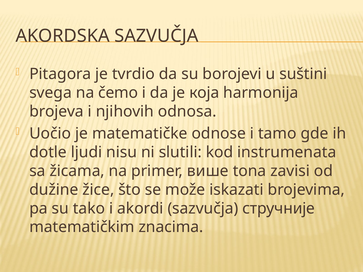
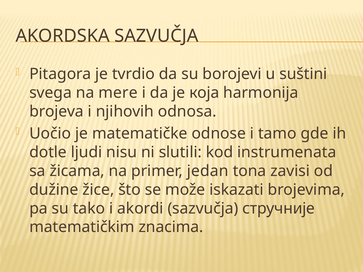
čemo: čemo -> mere (118, 93)
више: више -> jedan (208, 171)
